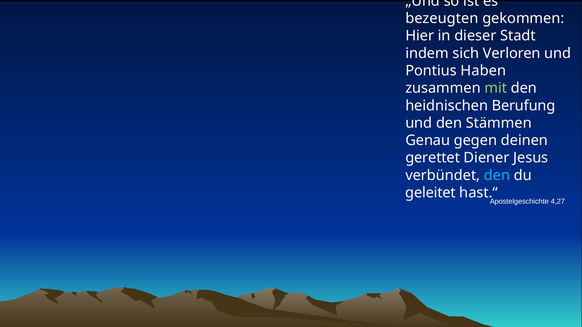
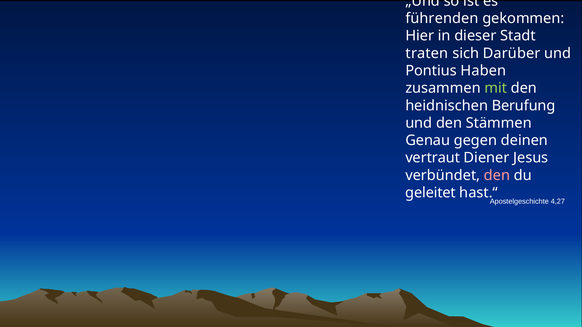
bezeugten: bezeugten -> führenden (442, 18)
indem: indem -> traten (427, 53)
Verloren: Verloren -> Darüber (512, 53)
gerettet: gerettet -> vertraut (433, 158)
den colour: light blue -> pink (497, 176)
